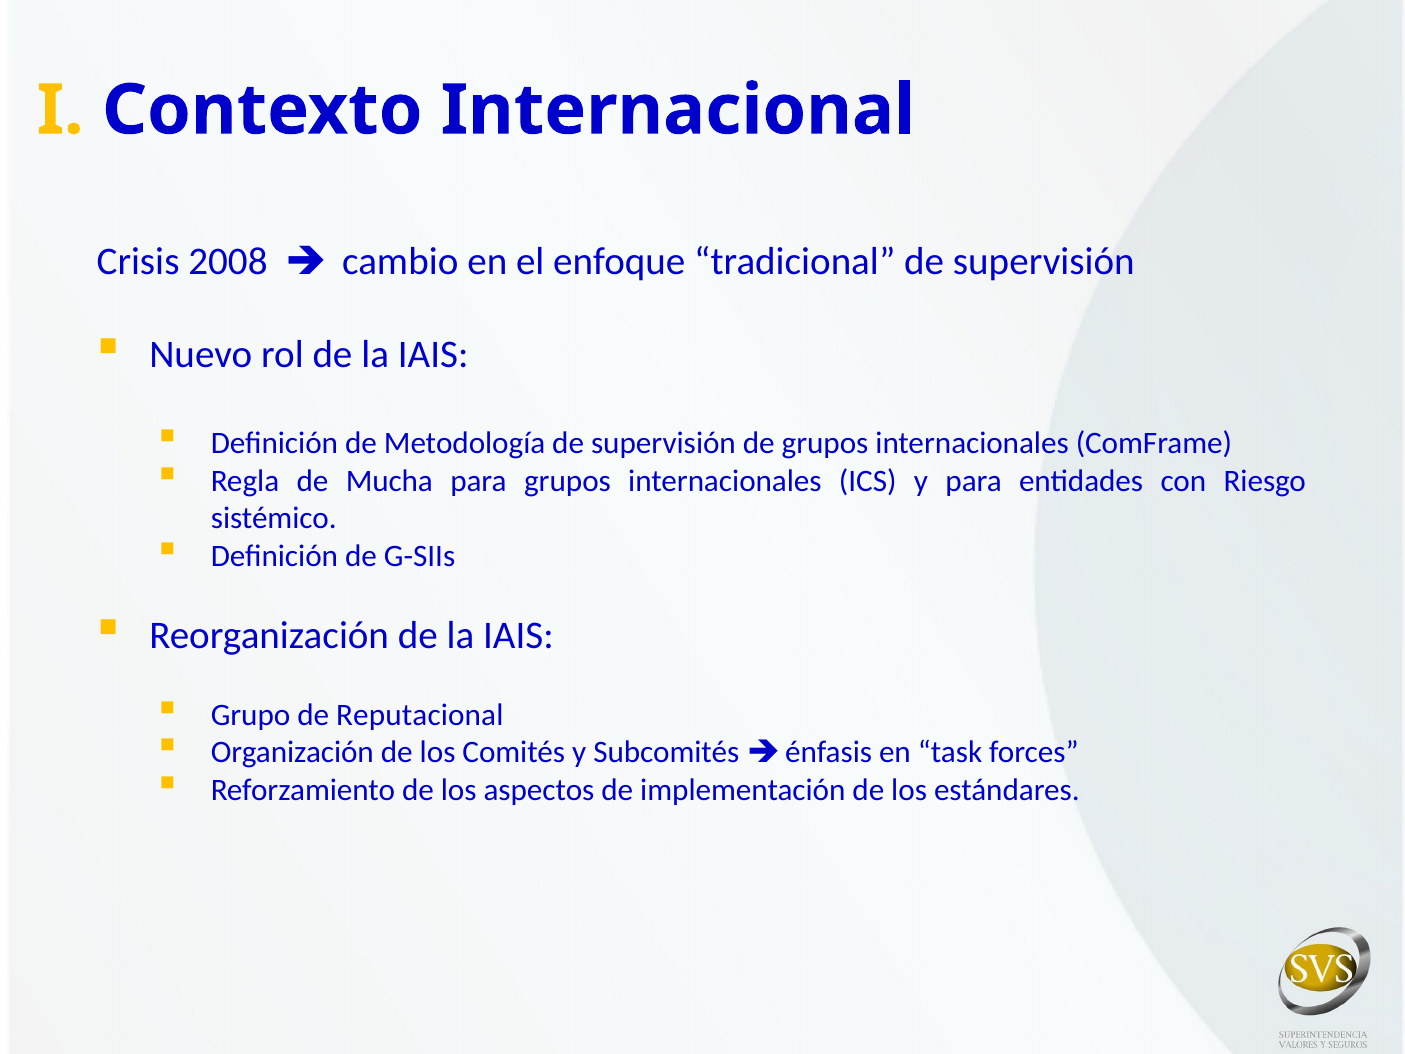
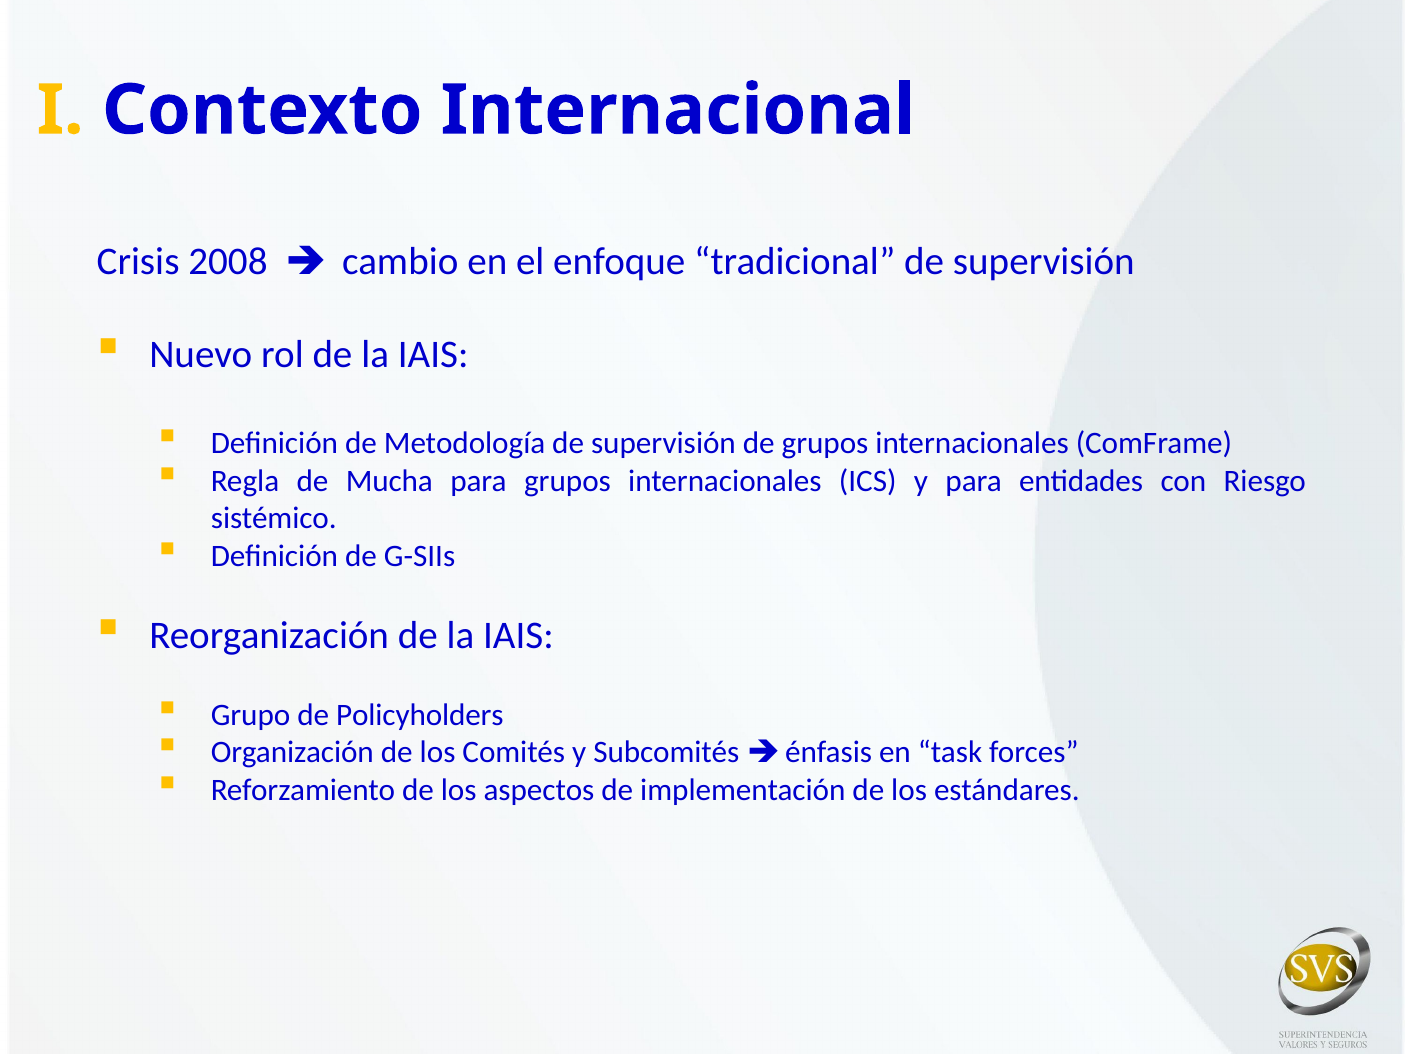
Reputacional: Reputacional -> Policyholders (420, 715)
